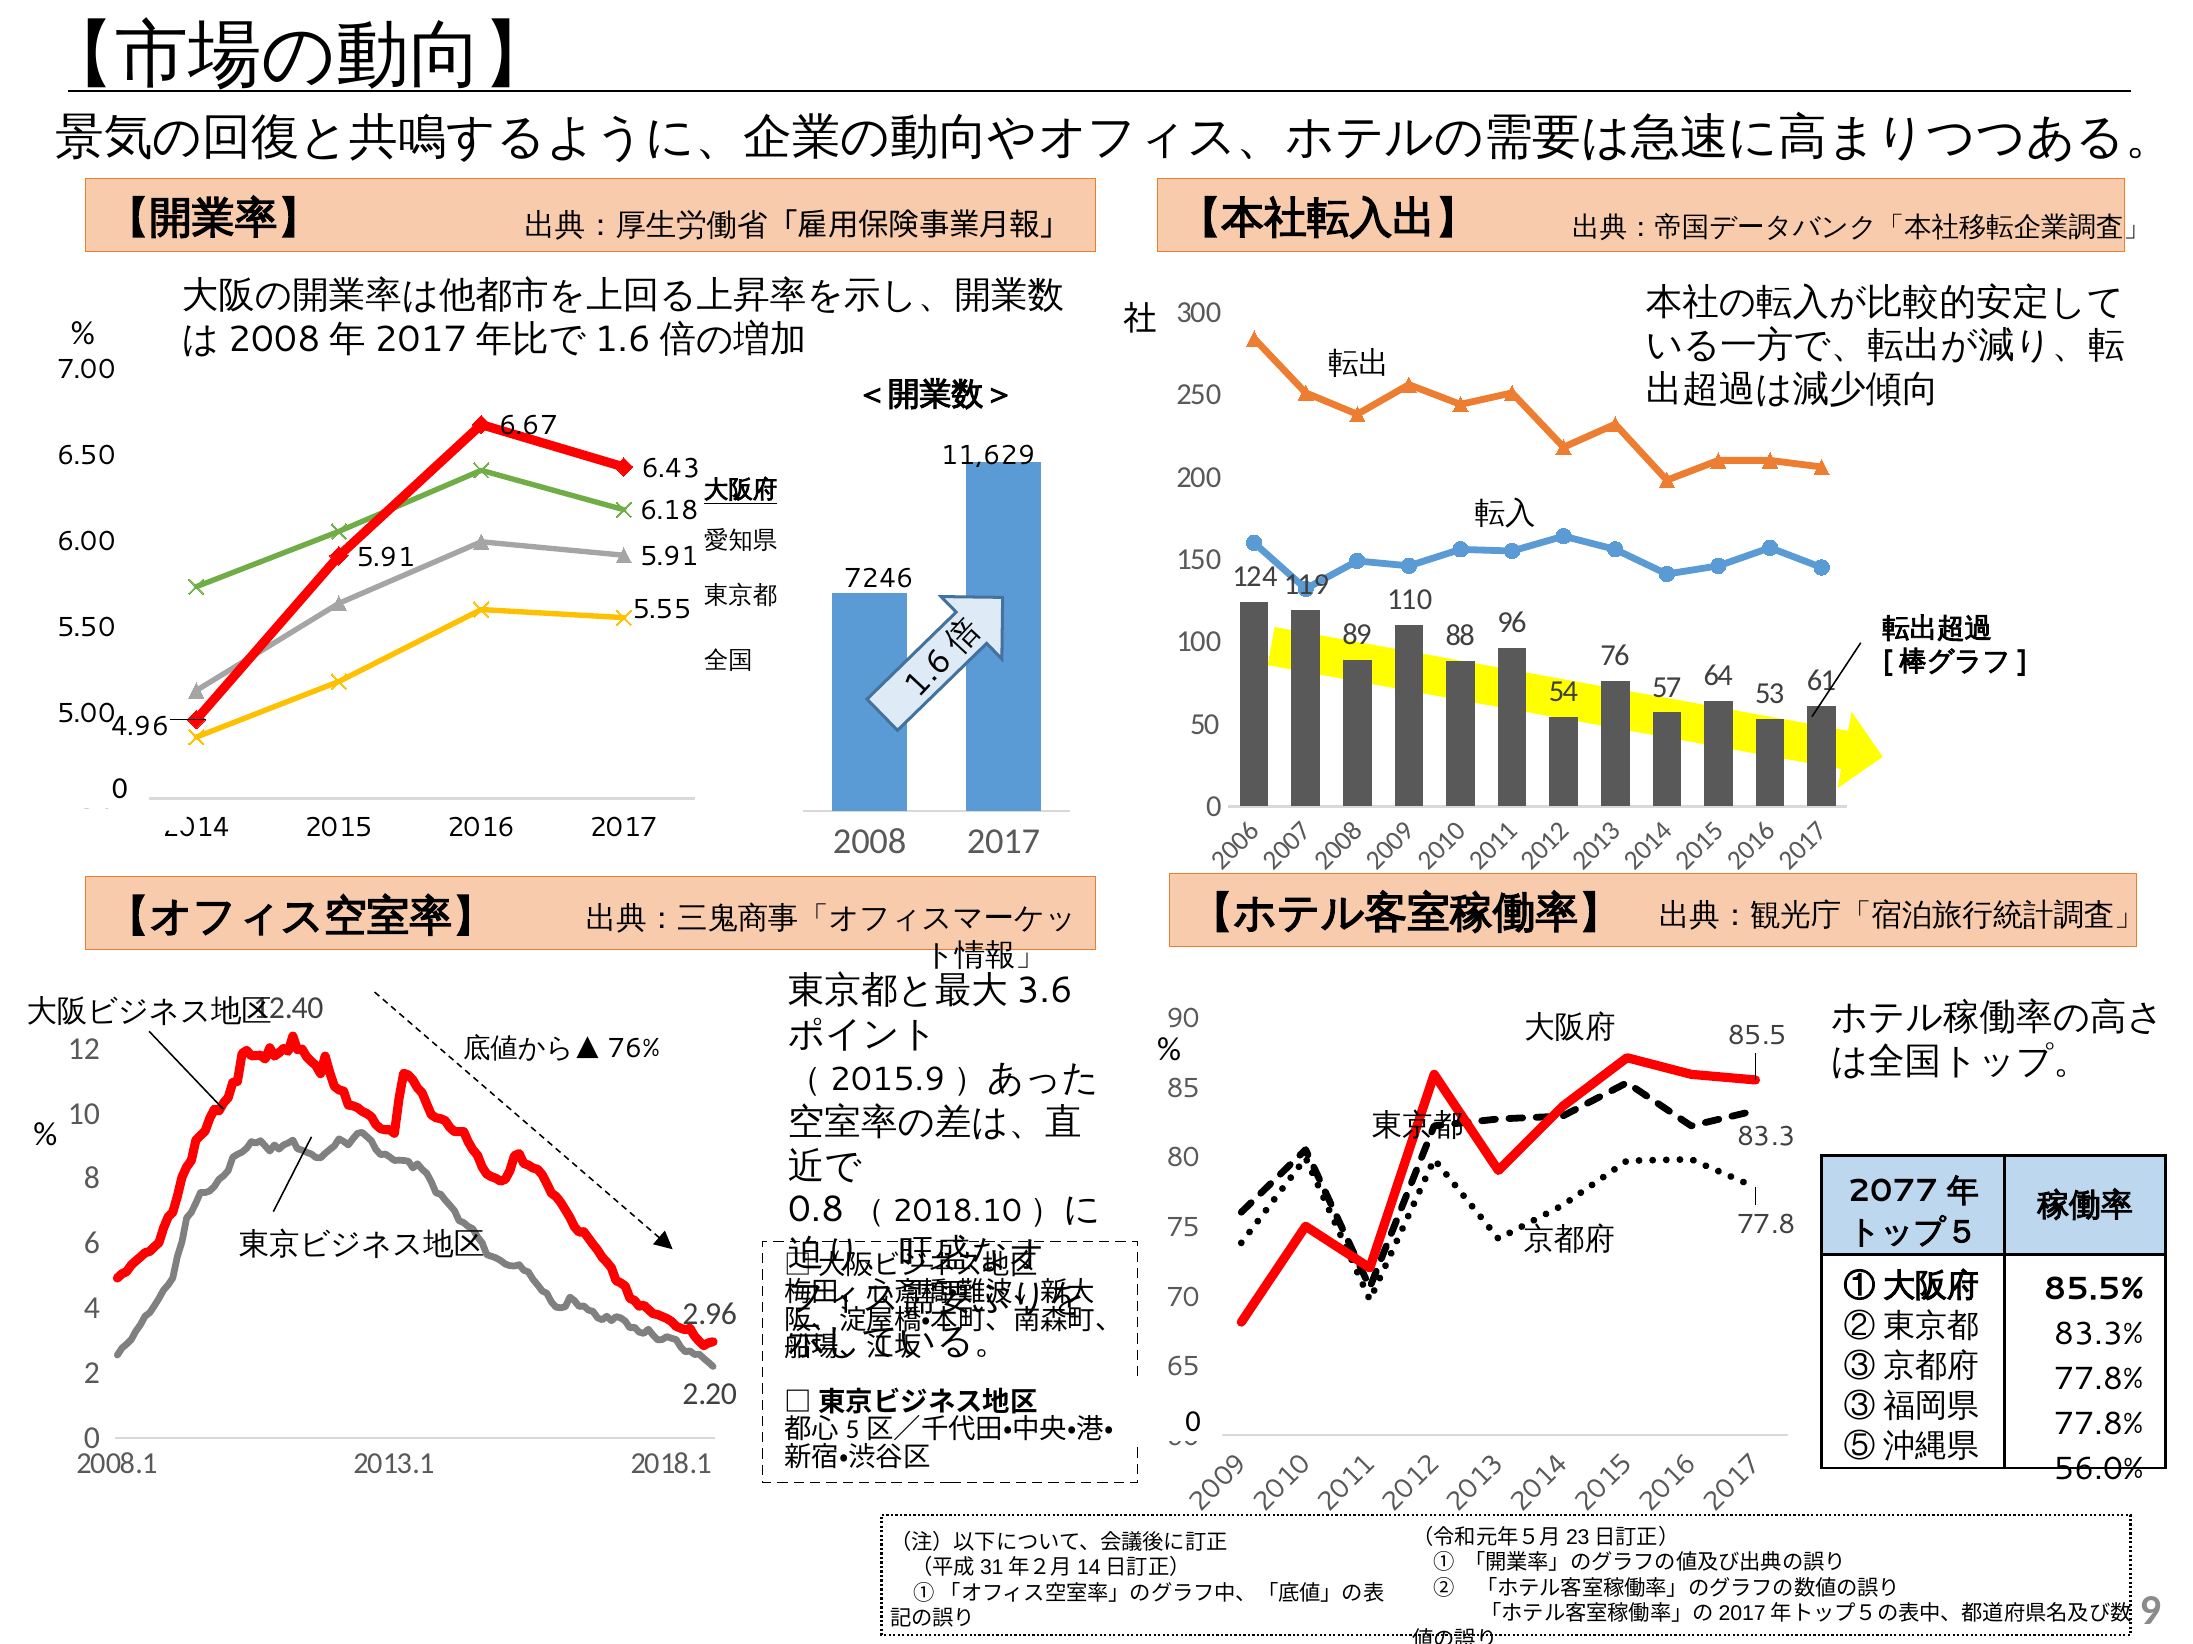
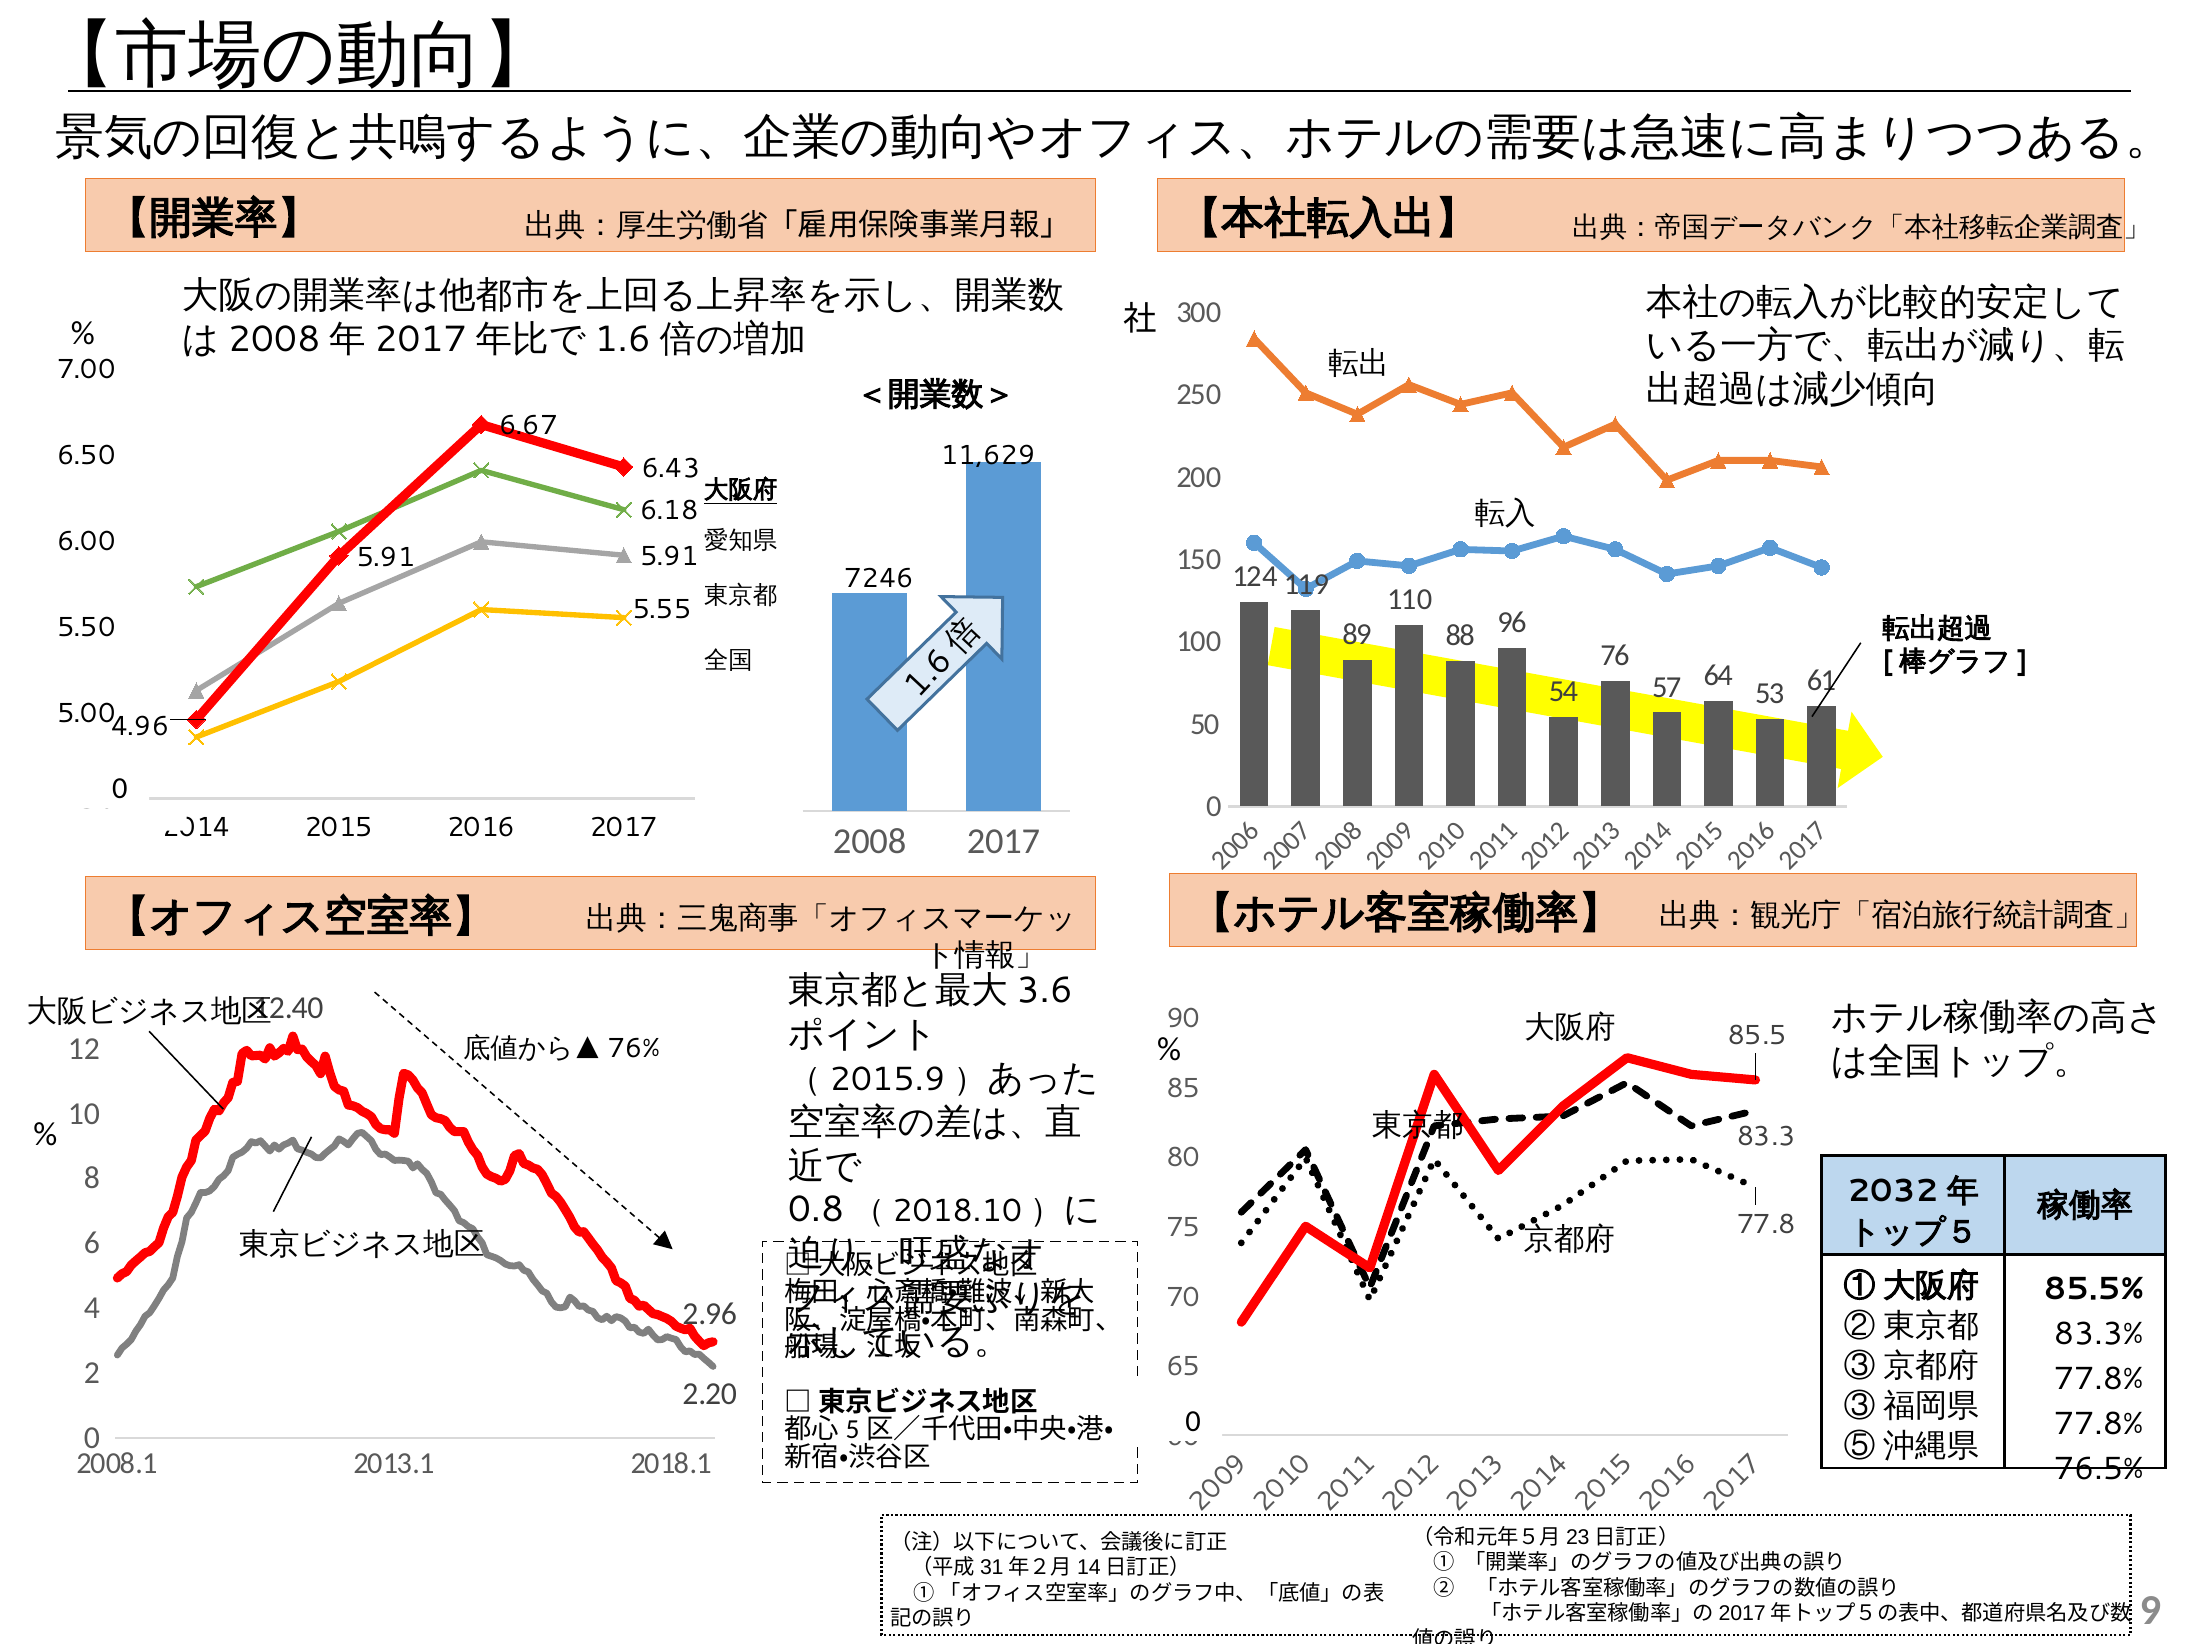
2077: 2077 -> 2032 (1893, 1191)
56.0%: 56.0% -> 76.5% (2099, 1470)
